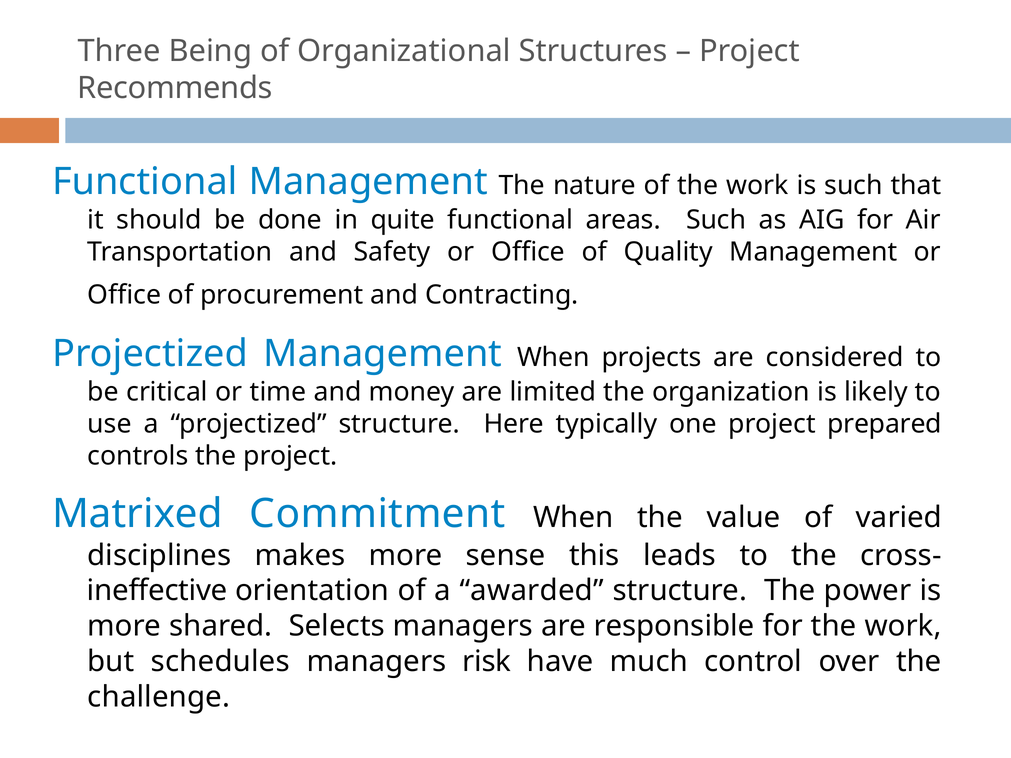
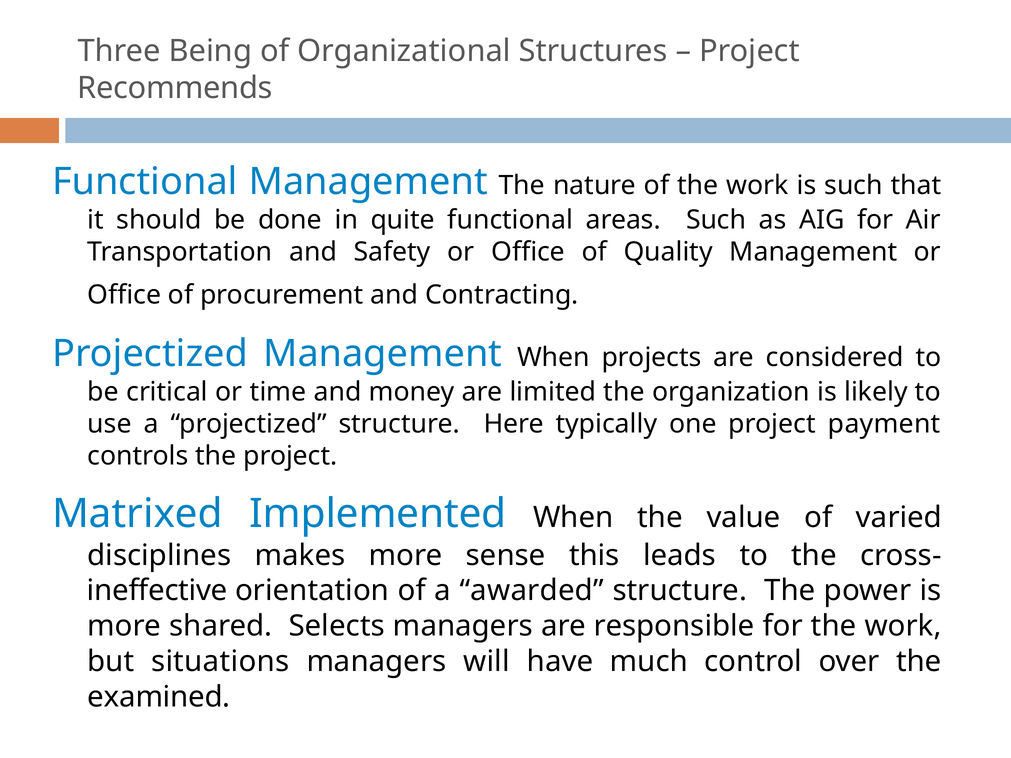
prepared: prepared -> payment (884, 424)
Commitment: Commitment -> Implemented (378, 514)
schedules: schedules -> situations (220, 662)
risk: risk -> will (487, 662)
challenge: challenge -> examined (159, 697)
